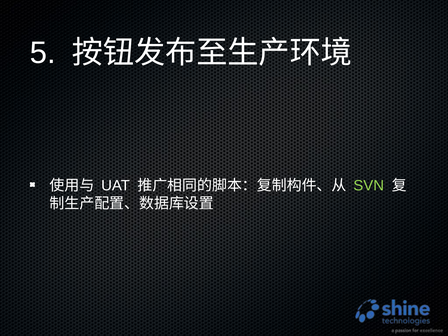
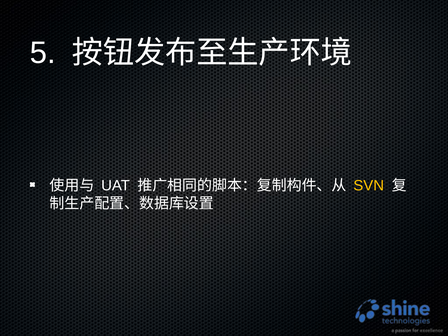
SVN colour: light green -> yellow (369, 186)
